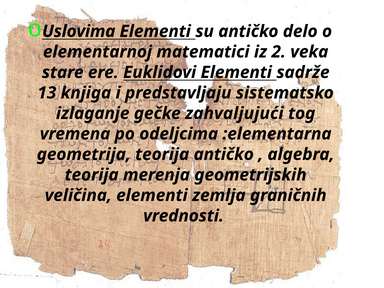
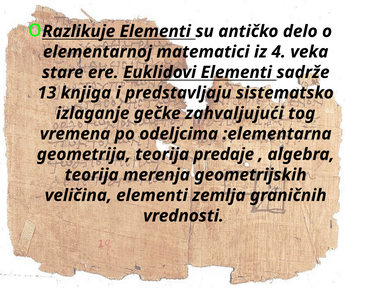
Uslovima: Uslovima -> Razlikuje (79, 31)
2: 2 -> 4 (279, 52)
teorija antičko: antičko -> predaje (224, 154)
